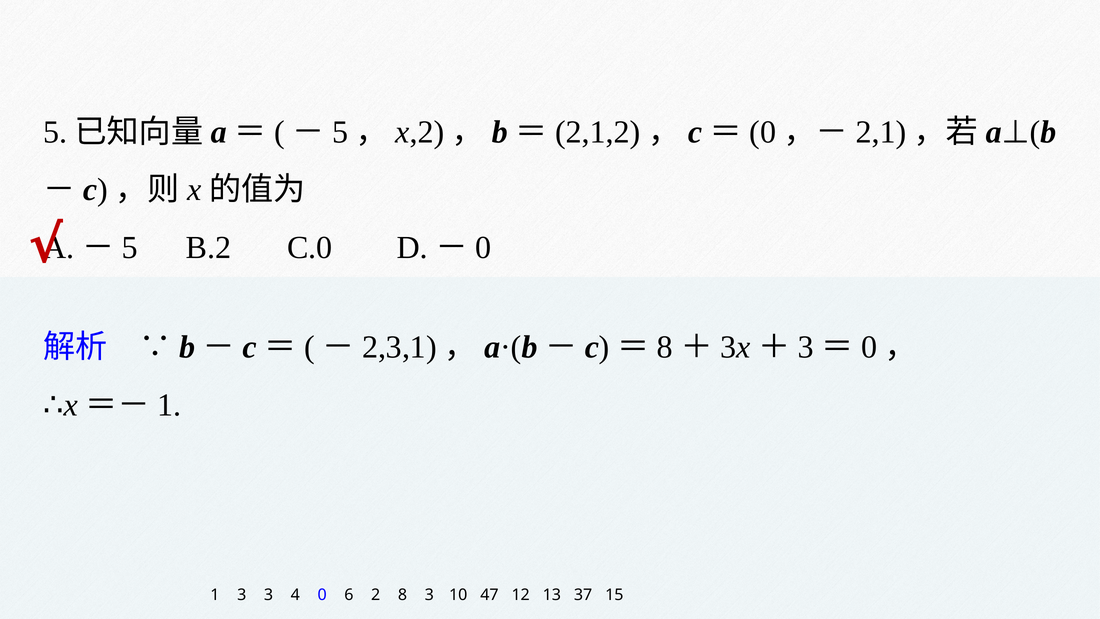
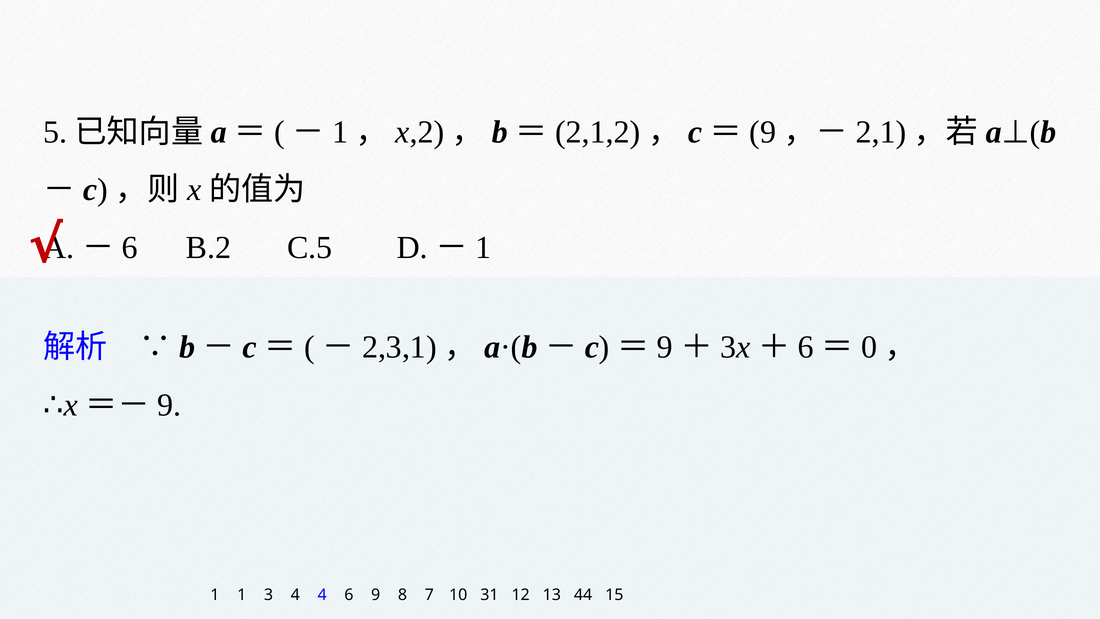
5: 5 -> 1 (340, 132)
0: 0 -> 9 (763, 132)
5: 5 -> 6 (130, 247)
C.0: C.0 -> C.5 (310, 247)
0: 0 -> 1 (483, 247)
8: 8 -> 9 (665, 347)
3: 3 -> 6 (806, 347)
1: 1 -> 9 (169, 405)
1 3: 3 -> 1 (242, 595)
4 0: 0 -> 4 (322, 595)
6 2: 2 -> 9 (376, 595)
8 3: 3 -> 7 (429, 595)
47: 47 -> 31 (489, 595)
37: 37 -> 44 (583, 595)
